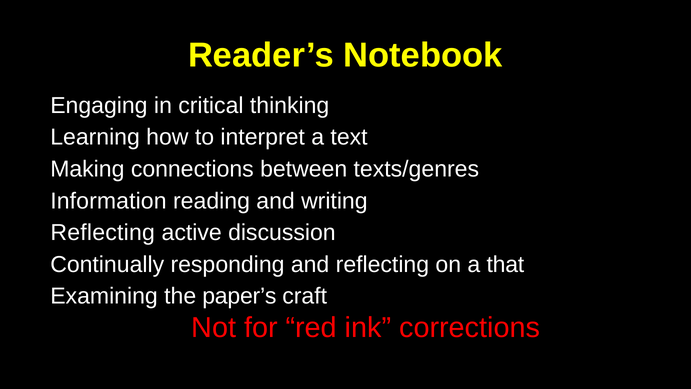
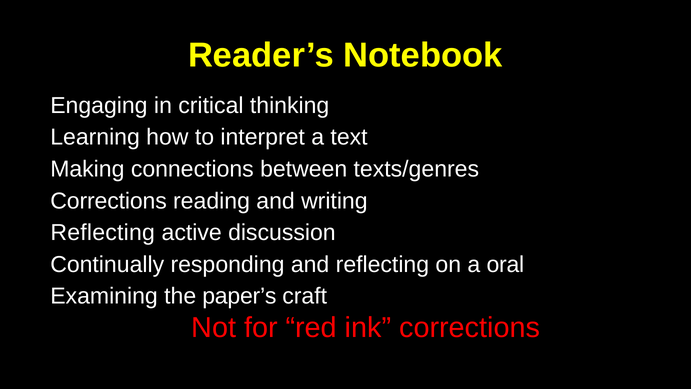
Information: Information -> Corrections (109, 201)
that: that -> oral (505, 264)
